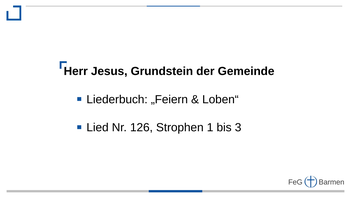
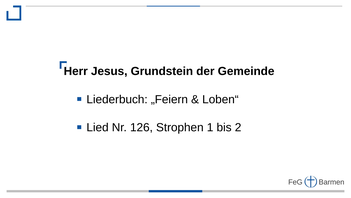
3: 3 -> 2 (238, 127)
